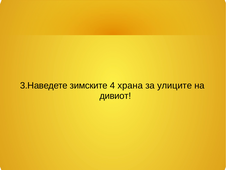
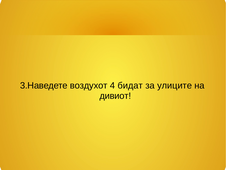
зимските: зимските -> воздухот (89, 85)
храна: храна -> бидат (130, 85)
